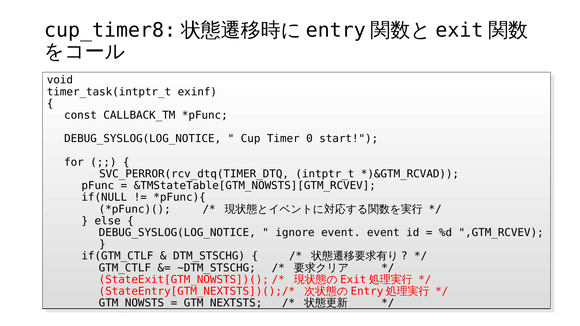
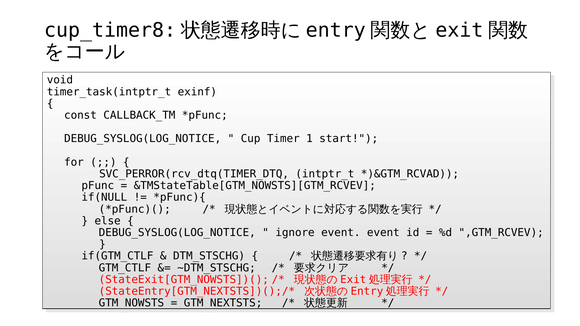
0: 0 -> 1 (310, 139)
